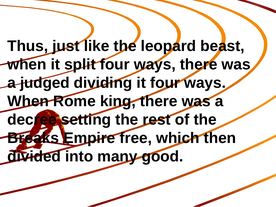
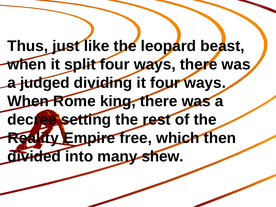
Breaks: Breaks -> Reality (33, 138)
good: good -> shew (163, 157)
